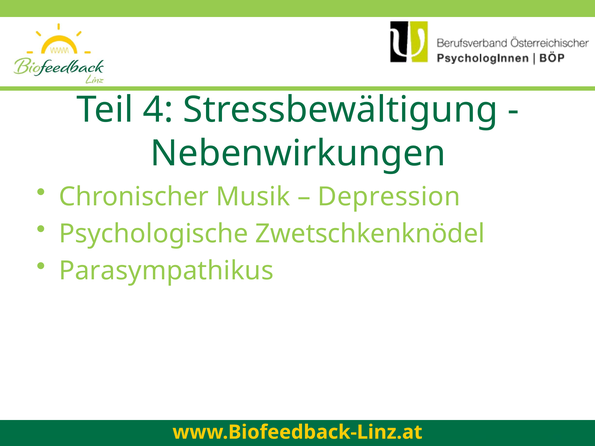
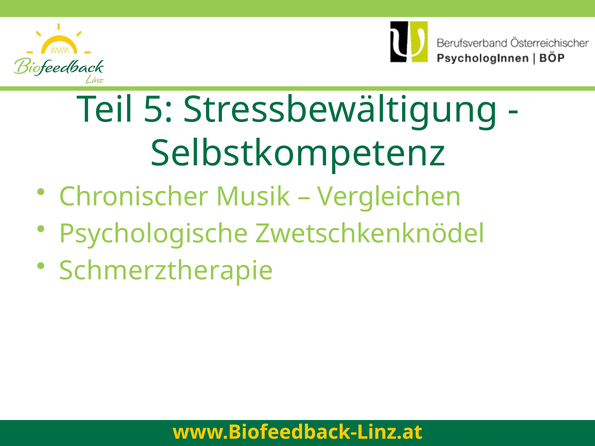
4: 4 -> 5 (158, 110)
Nebenwirkungen: Nebenwirkungen -> Selbstkompetenz (298, 153)
Depression: Depression -> Vergleichen (389, 197)
Parasympathikus: Parasympathikus -> Schmerztherapie (166, 271)
